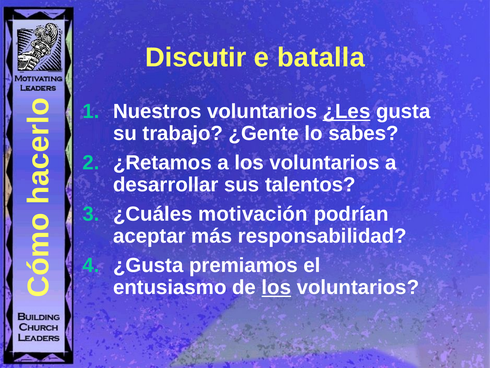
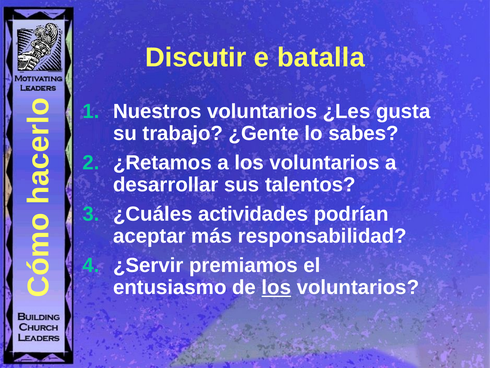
¿Les underline: present -> none (347, 111)
motivación: motivación -> actividades (253, 214)
¿Gusta: ¿Gusta -> ¿Servir (148, 265)
